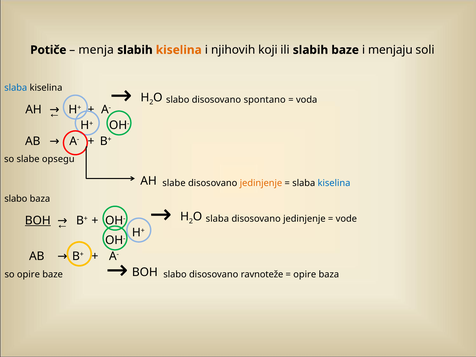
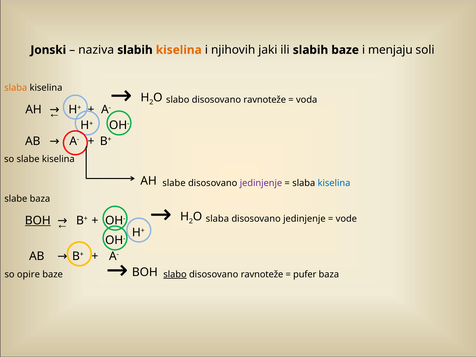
Potiče: Potiče -> Jonski (48, 50)
menja: menja -> naziva (96, 50)
koji: koji -> jaki (268, 50)
spontano: spontano -> ravnoteže (265, 100)
slaba colour: blue -> orange (16, 88)
slabe opsegu: opsegu -> kiselina (58, 159)
jedinjenje colour: orange -> purple (261, 183)
slabo: slabo -> slabe (16, 199)
slabo underline: none -> present (175, 274)
opire: opire -> pufer (305, 274)
